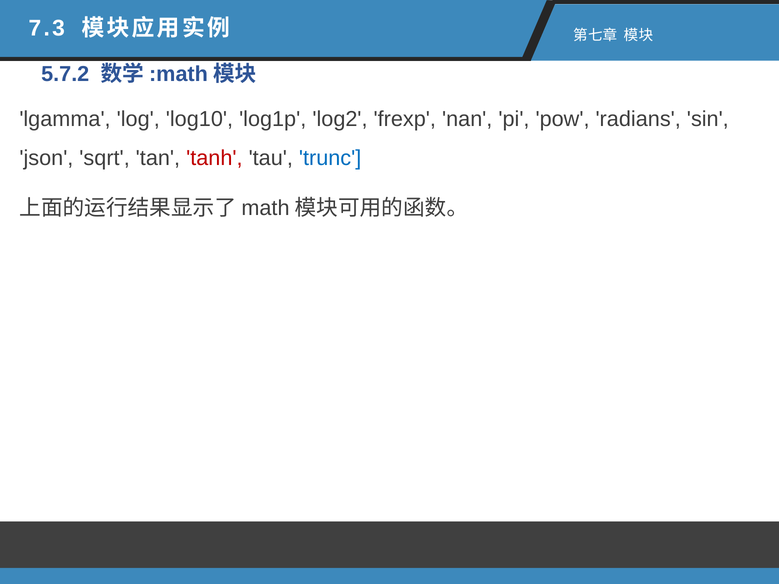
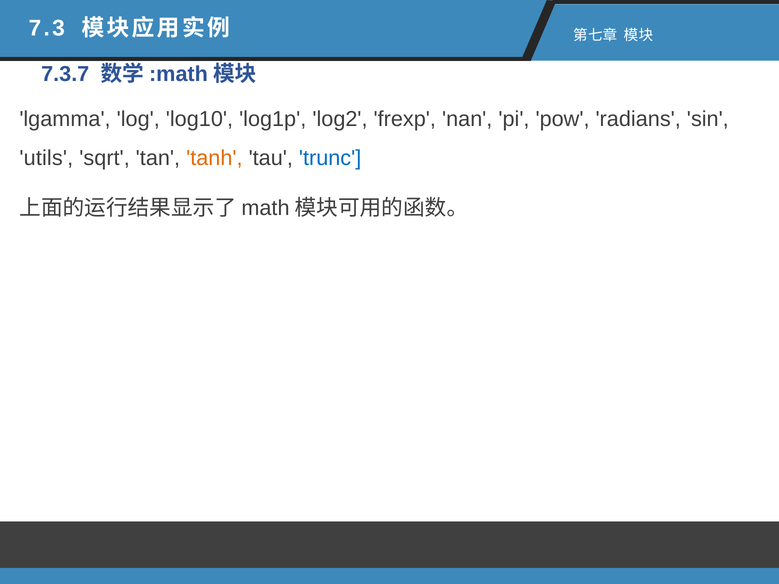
5.7.2: 5.7.2 -> 7.3.7 (65, 74)
json: json -> utils (46, 158)
tanh colour: red -> orange (214, 158)
